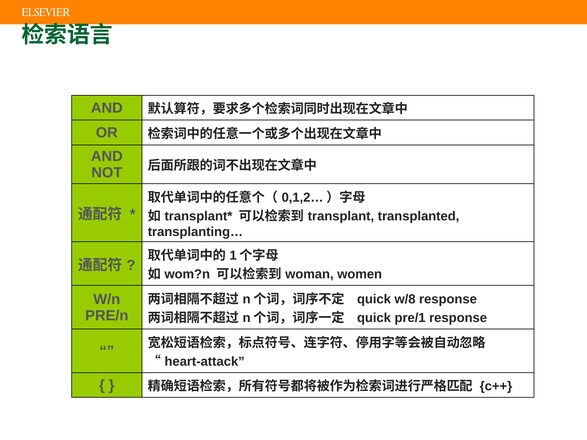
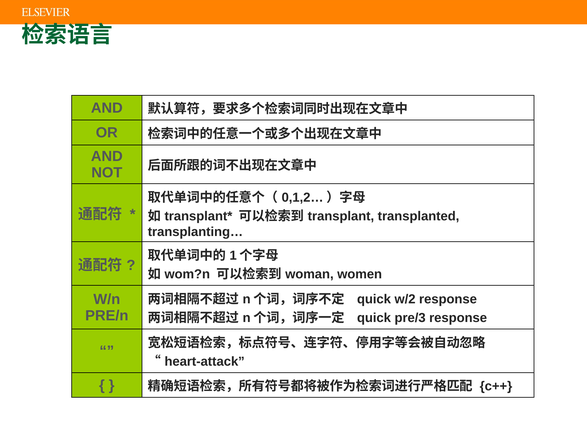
w/8: w/8 -> w/2 (405, 299)
pre/1: pre/1 -> pre/3 (410, 318)
